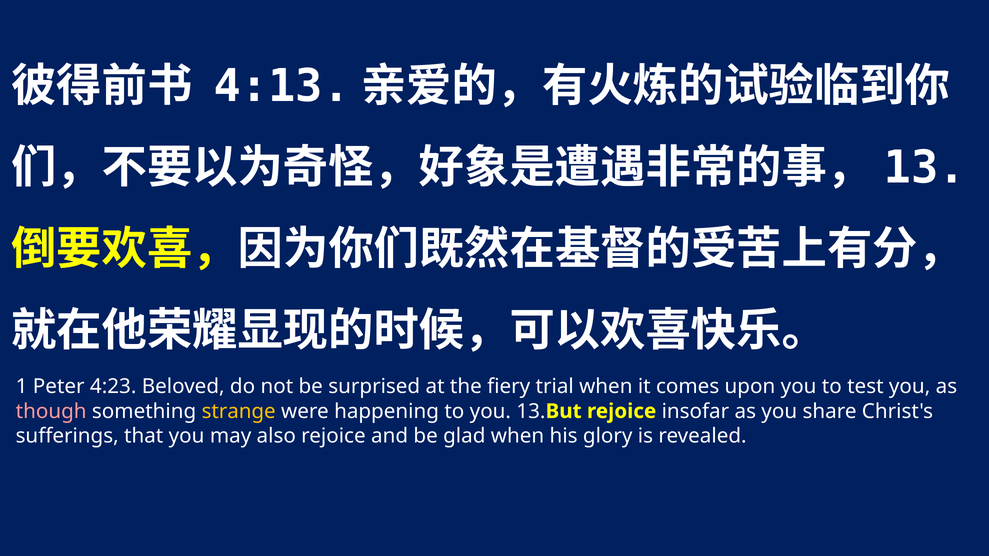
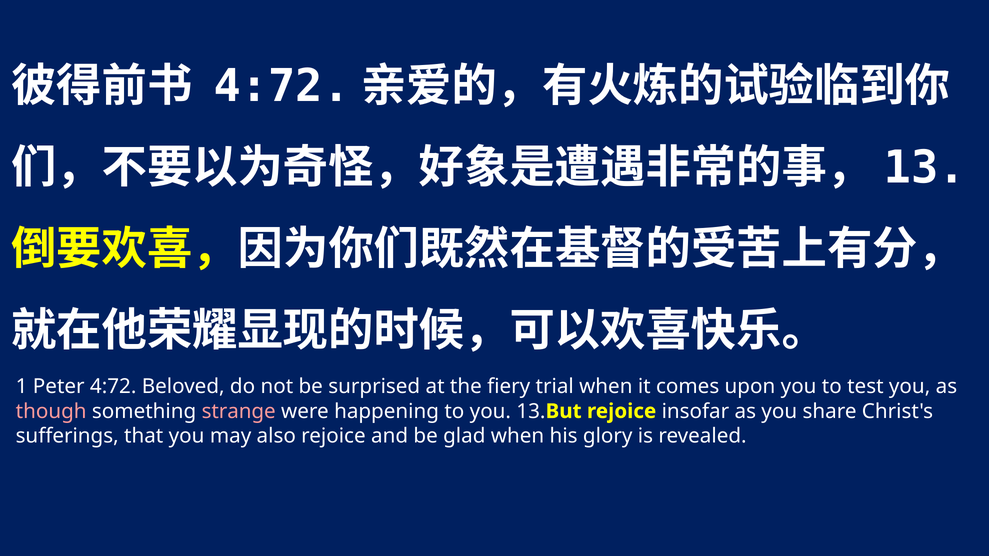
4:13: 4:13 -> 4:72 (282, 86)
Peter 4:23: 4:23 -> 4:72 (113, 387)
strange colour: yellow -> pink (239, 411)
